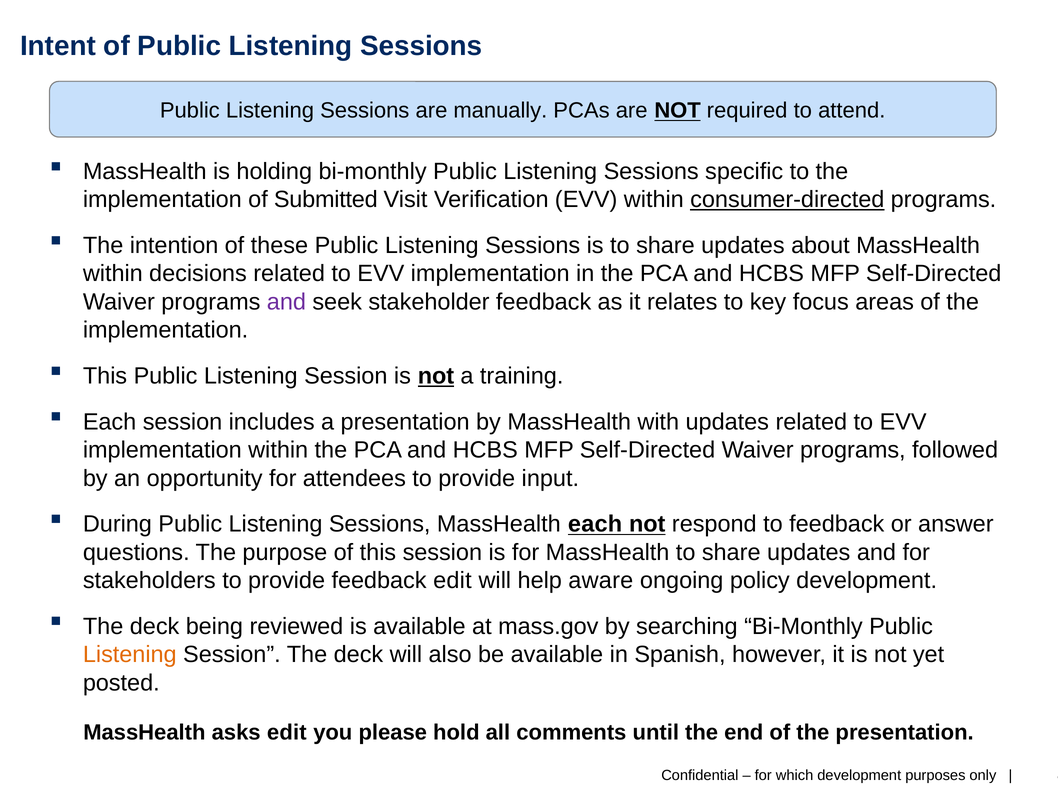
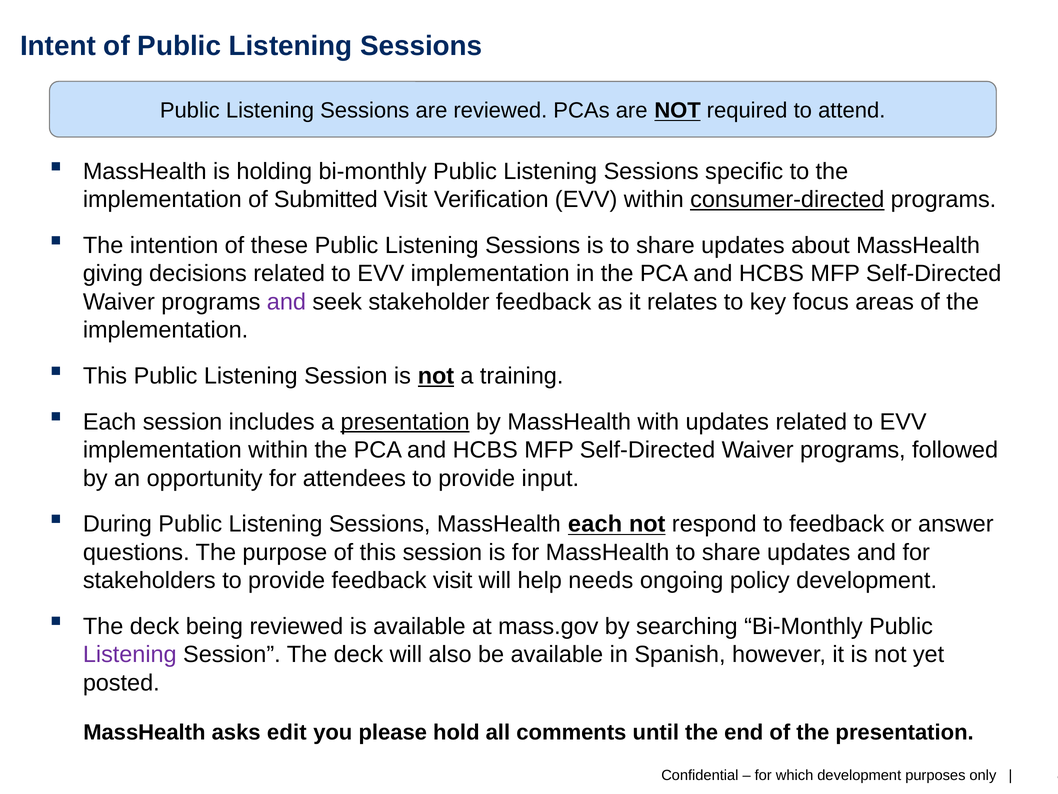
are manually: manually -> reviewed (500, 111)
within: within -> giving (113, 274)
presentation underline: none -> present (405, 422)
feedback edit: edit -> visit (453, 580)
aware: aware -> needs (601, 580)
Listening colour: orange -> purple (130, 654)
